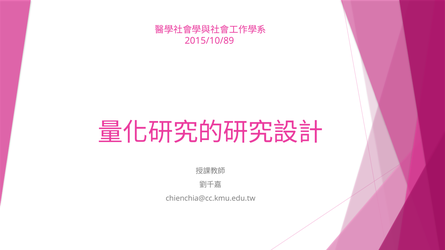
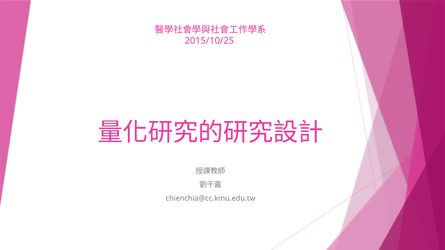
2015/10/89: 2015/10/89 -> 2015/10/25 (209, 41)
